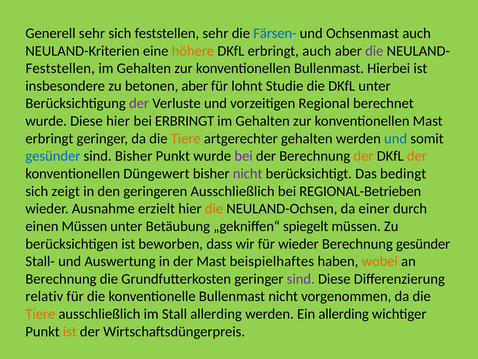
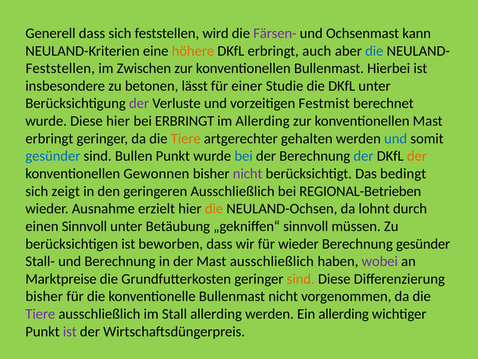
Generell sehr: sehr -> dass (92, 33)
feststellen sehr: sehr -> wird (216, 33)
Färsen- colour: blue -> purple (275, 33)
Ochsenmast auch: auch -> kann (417, 33)
die colour: purple -> blue (374, 51)
Gehalten: Gehalten -> Zwischen (144, 68)
betonen aber: aber -> lässt (195, 86)
lohnt: lohnt -> einer (247, 86)
Regional: Regional -> Festmist (324, 103)
Gehalten: Gehalten -> Allerding (263, 121)
sind Bisher: Bisher -> Bullen (134, 156)
bei colour: purple -> blue (244, 156)
der colour: orange -> blue (363, 156)
Düngewert: Düngewert -> Gewonnen (156, 173)
einer: einer -> lohnt (374, 208)
einen Müssen: Müssen -> Sinnvoll (84, 226)
„gekniffen“ spiegelt: spiegelt -> sinnvoll (306, 226)
und Auswertung: Auswertung -> Berechnung (120, 261)
Mast beispielhaftes: beispielhaftes -> ausschließlich (272, 261)
wobei colour: orange -> purple (380, 261)
Berechnung: Berechnung -> Marktpreise (61, 279)
sind colour: purple -> orange (301, 279)
relativ: relativ -> bisher (44, 296)
Tiere colour: orange -> purple (40, 314)
ist colour: orange -> purple (70, 331)
